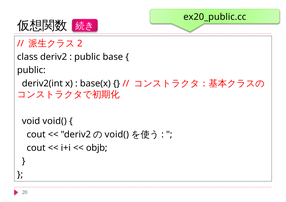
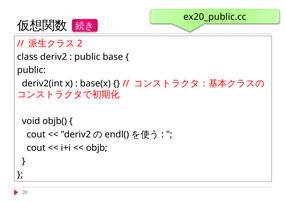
void void(: void( -> objb( (55, 121)
void(: void( -> endl( (117, 135)
